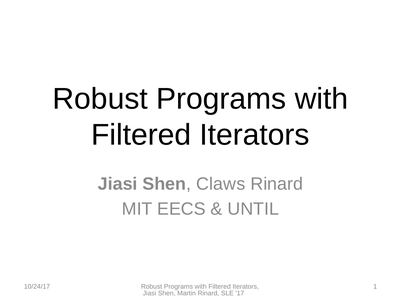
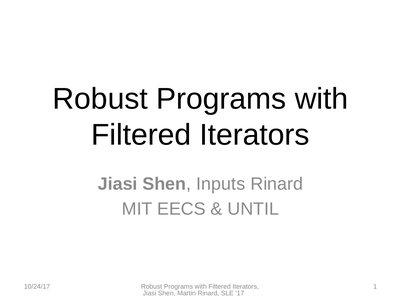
Claws: Claws -> Inputs (221, 184)
